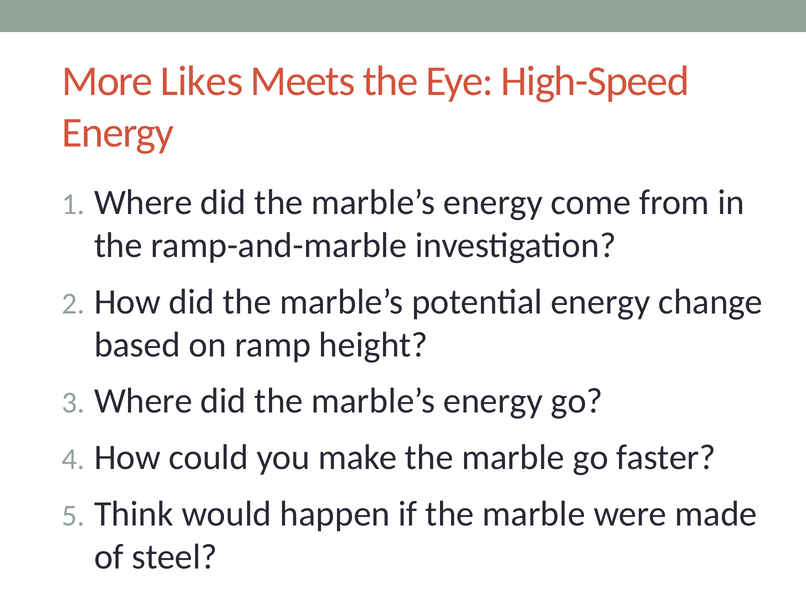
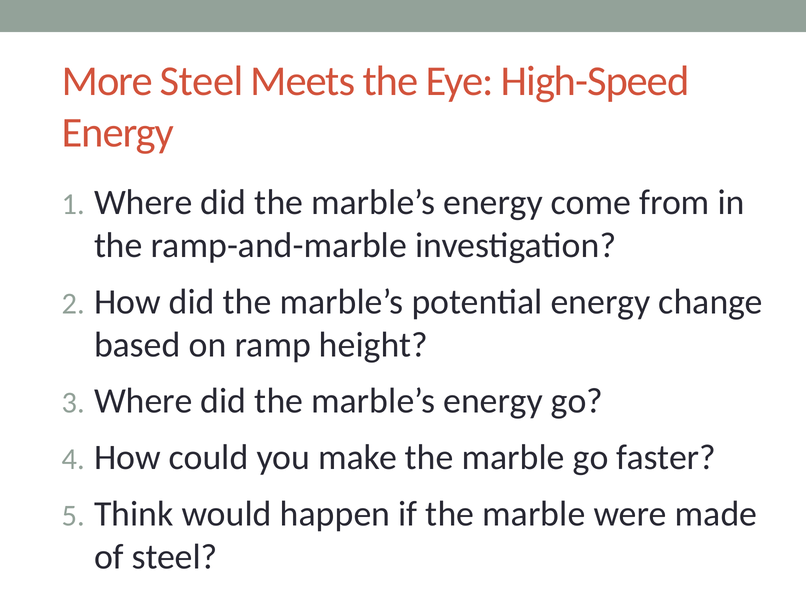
More Likes: Likes -> Steel (202, 82)
